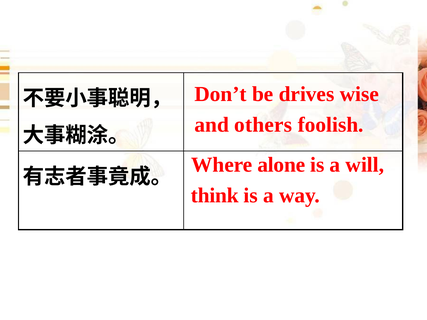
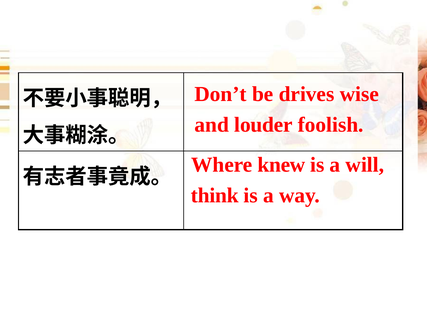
others: others -> louder (263, 125)
alone: alone -> knew (281, 165)
